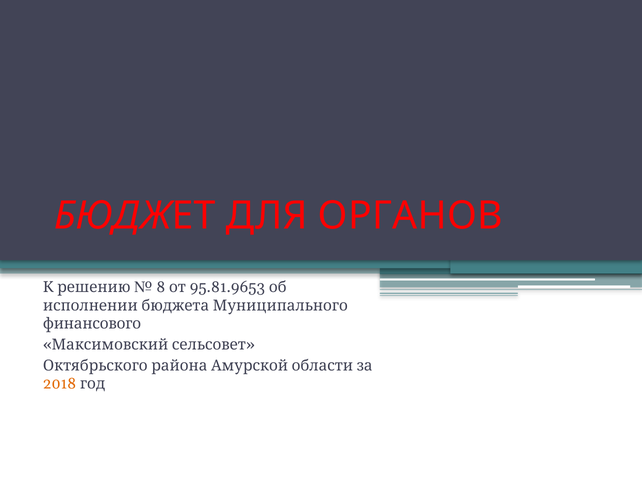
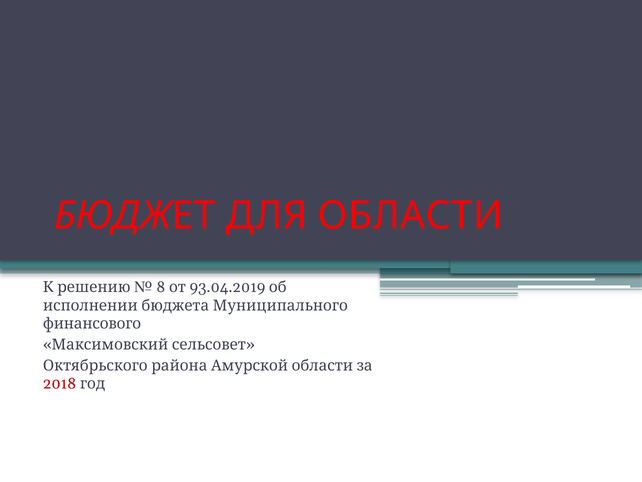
ОРГАНОВ: ОРГАНОВ -> ОБЛАСТИ (410, 215)
95.81.9653: 95.81.9653 -> 93.04.2019 (227, 287)
2018 colour: orange -> red (60, 383)
